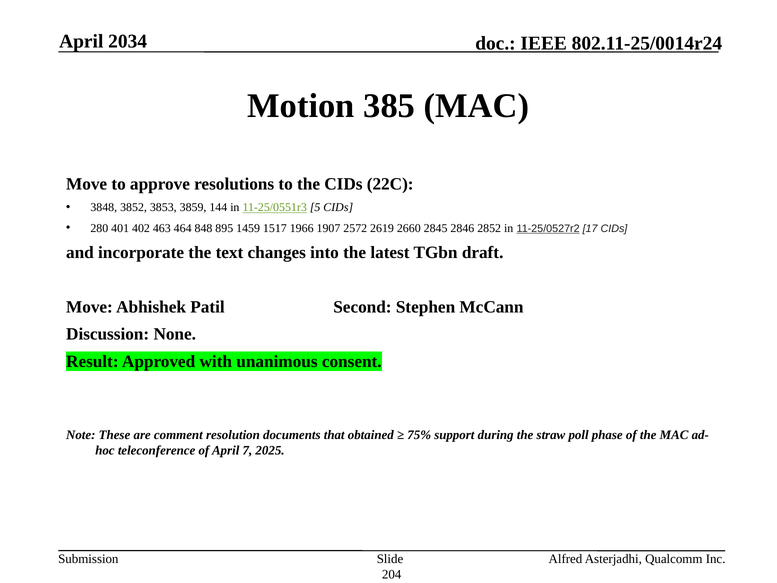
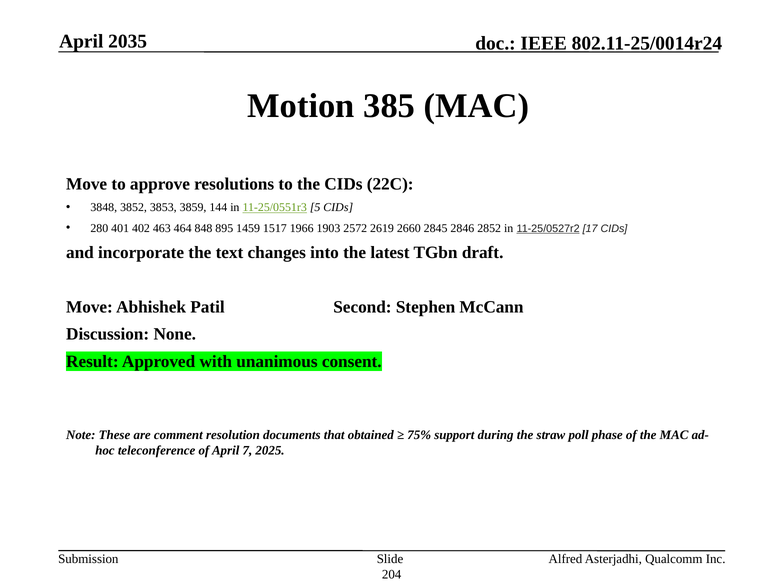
2034: 2034 -> 2035 (128, 41)
1907: 1907 -> 1903 (328, 228)
